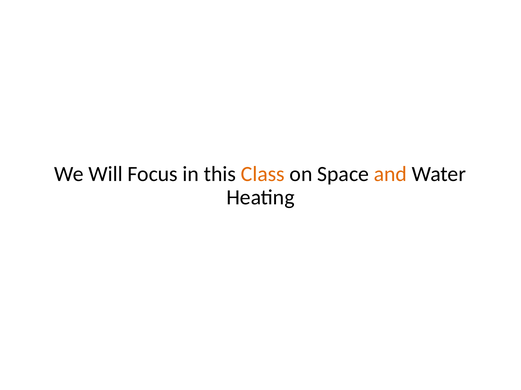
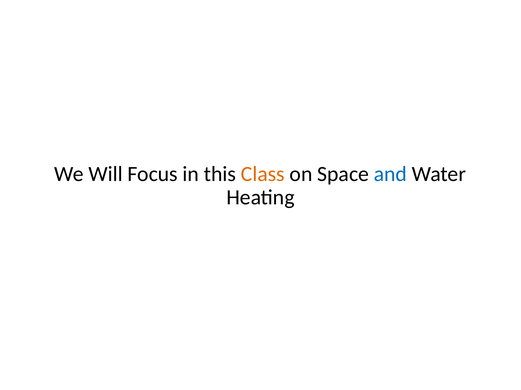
and colour: orange -> blue (390, 174)
